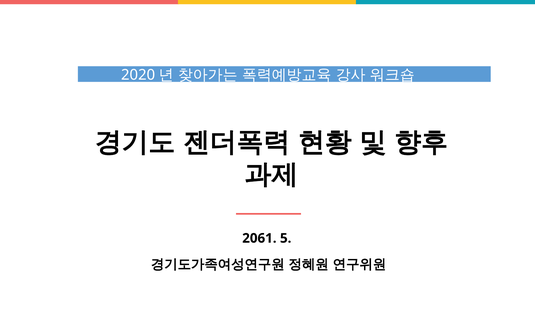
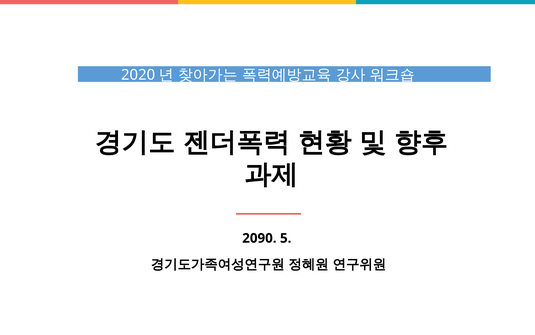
2061: 2061 -> 2090 (259, 238)
